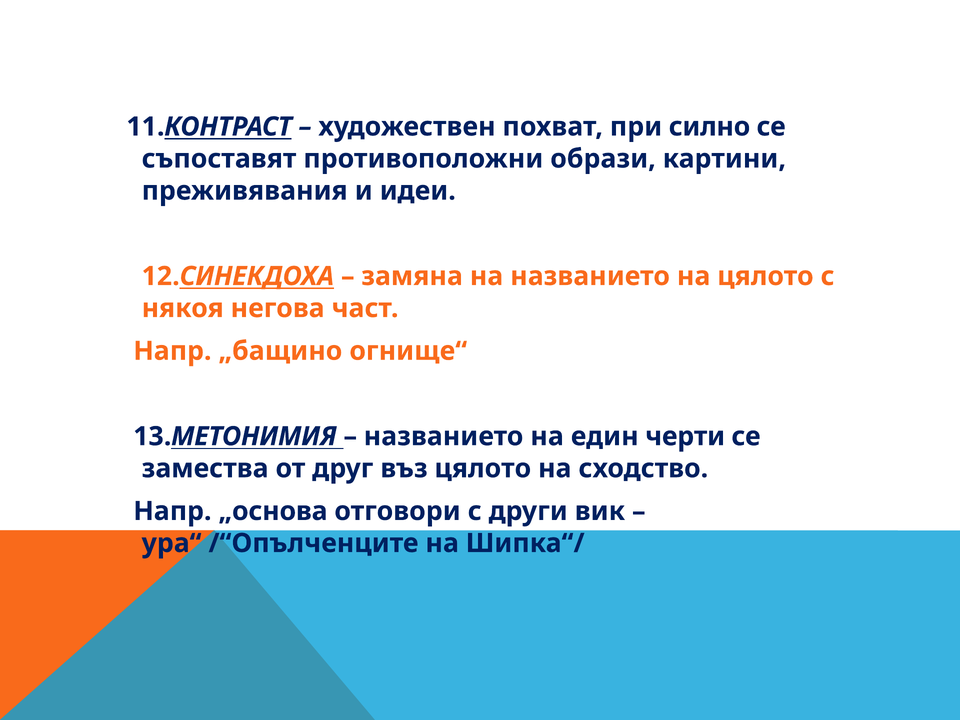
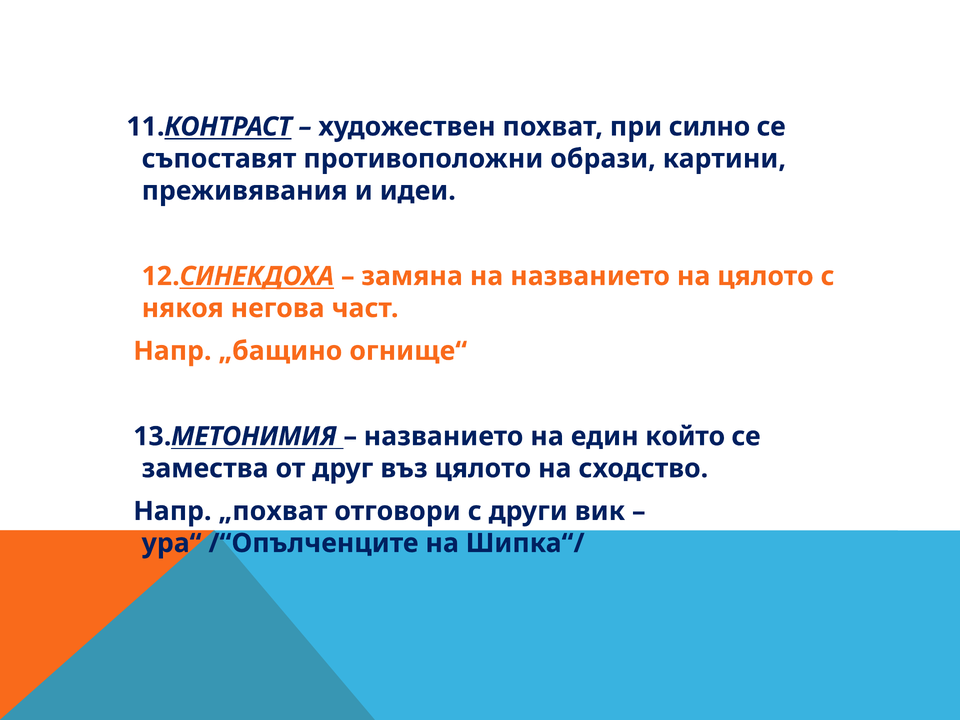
черти: черти -> който (685, 436)
„основа: „основа -> „похват (273, 511)
